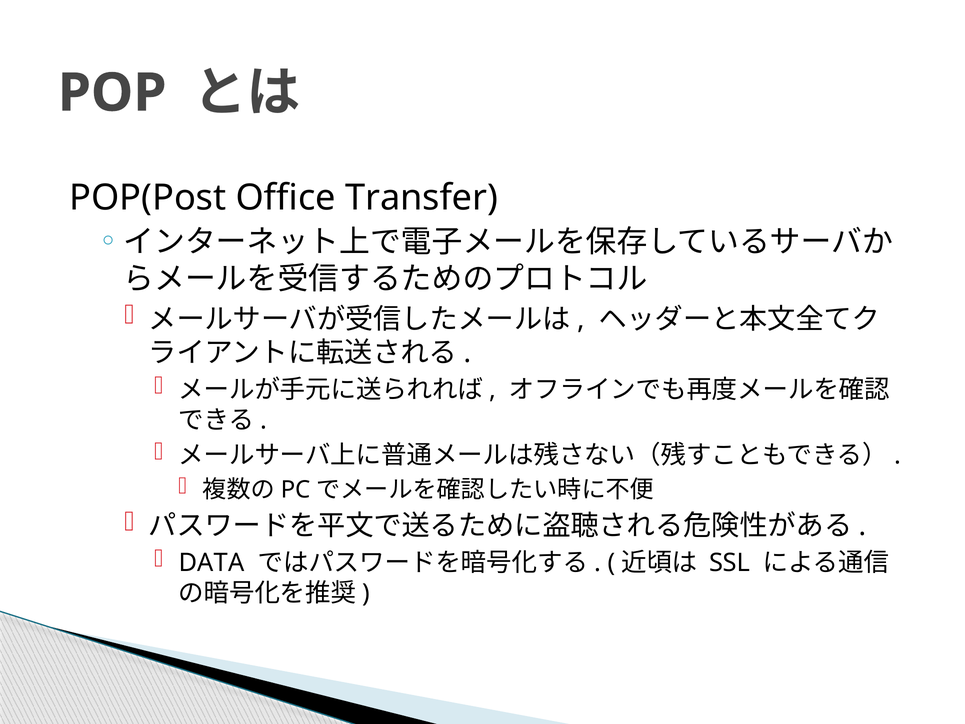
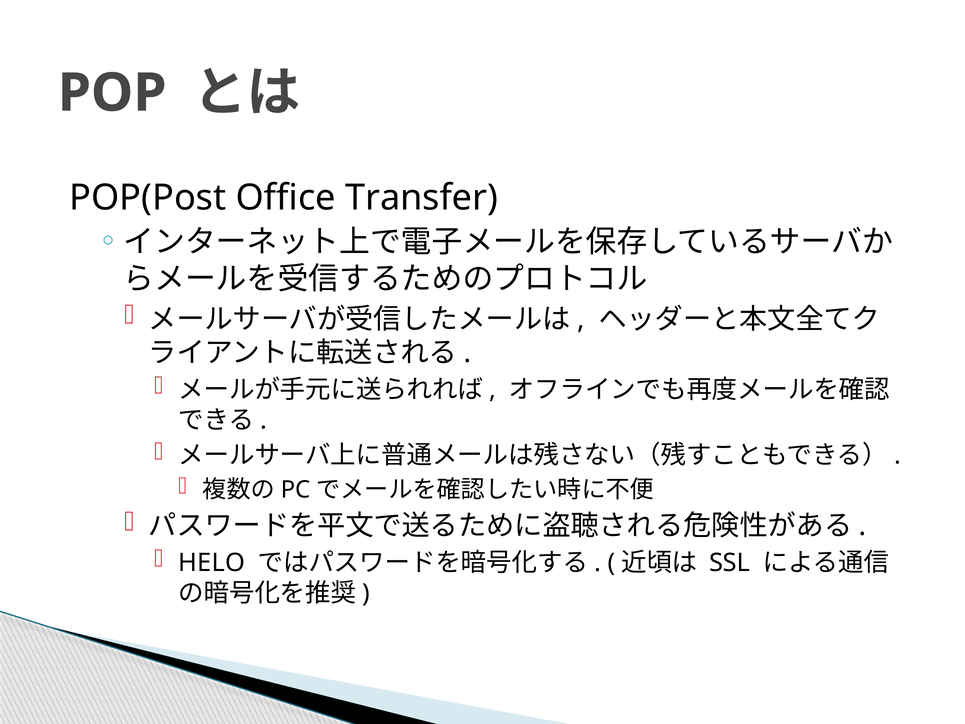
DATA: DATA -> HELO (212, 562)
